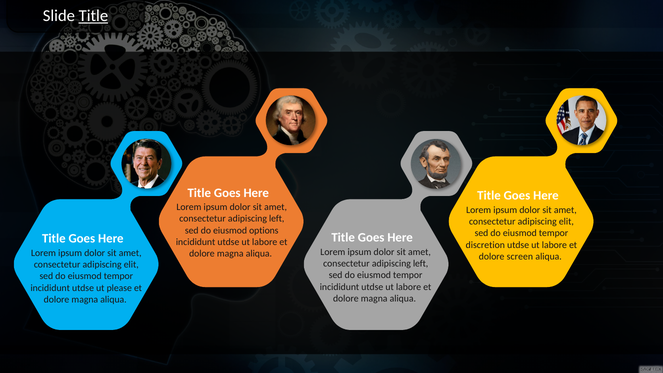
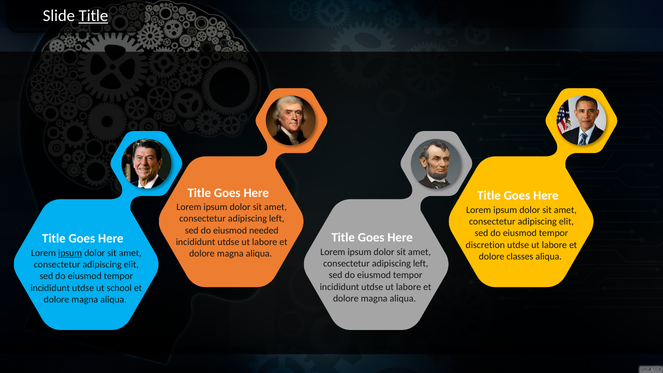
options: options -> needed (264, 230)
ipsum underline: none -> present (70, 253)
screen: screen -> classes (520, 256)
please: please -> school (119, 288)
